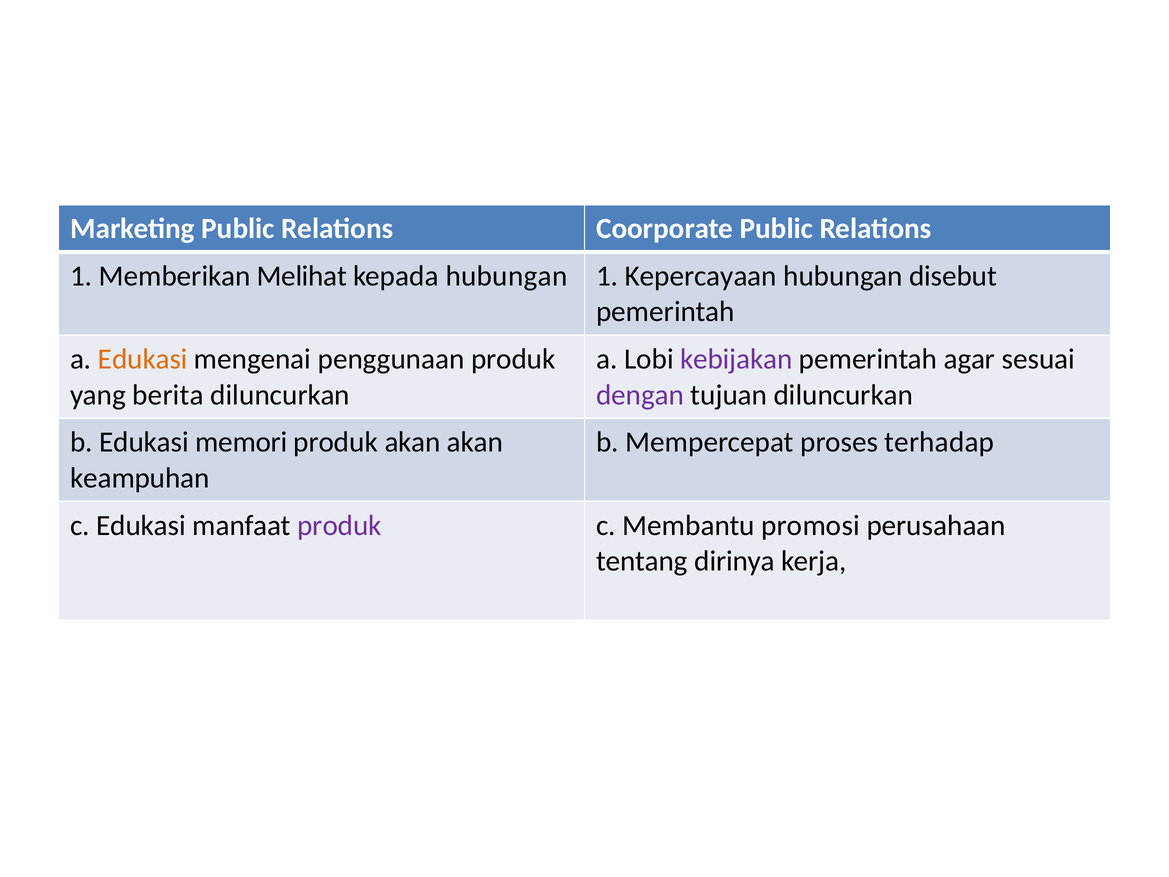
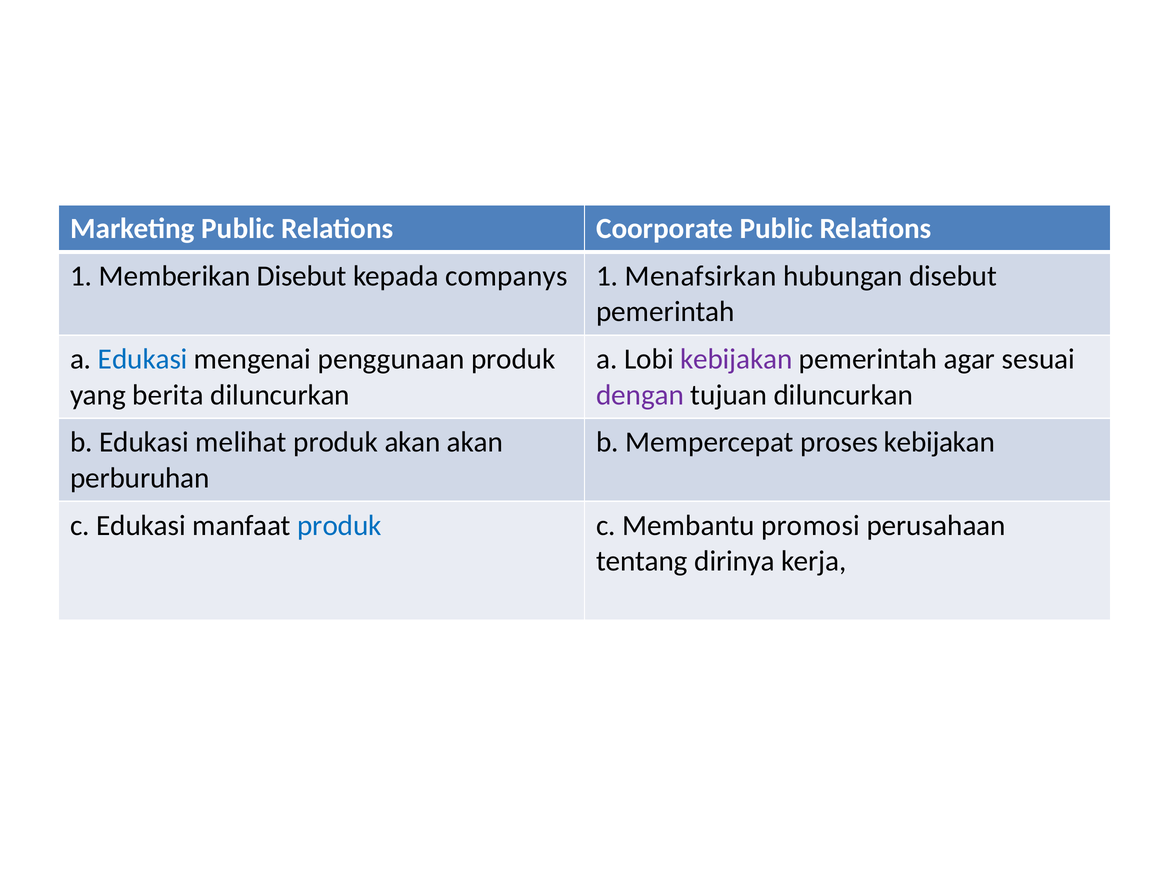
Memberikan Melihat: Melihat -> Disebut (302, 276)
kepada hubungan: hubungan -> companys (506, 276)
Kepercayaan: Kepercayaan -> Menafsirkan (701, 276)
Edukasi colour: orange -> blue (143, 359)
memori: memori -> melihat (241, 442)
proses terhadap: terhadap -> kebijakan (939, 442)
keampuhan: keampuhan -> perburuhan (140, 478)
produk colour: purple -> blue (339, 525)
